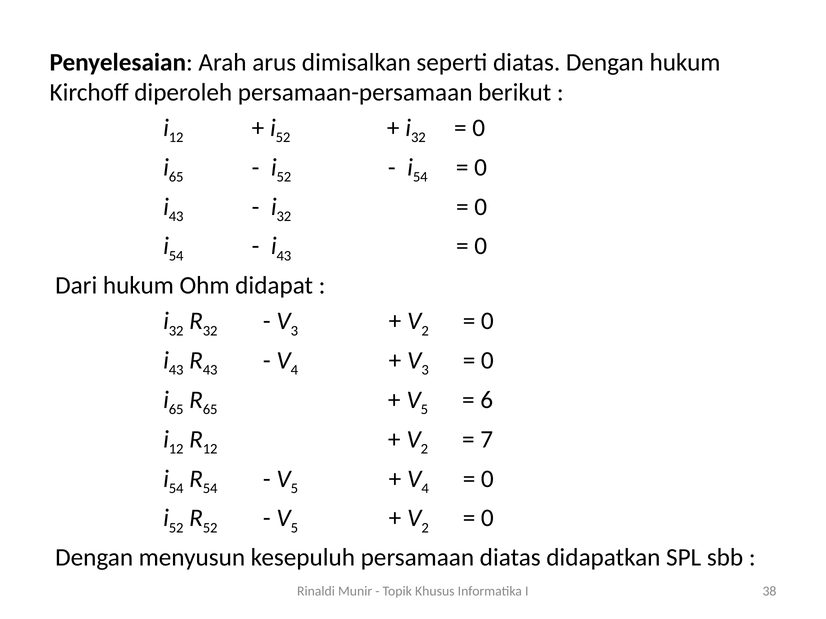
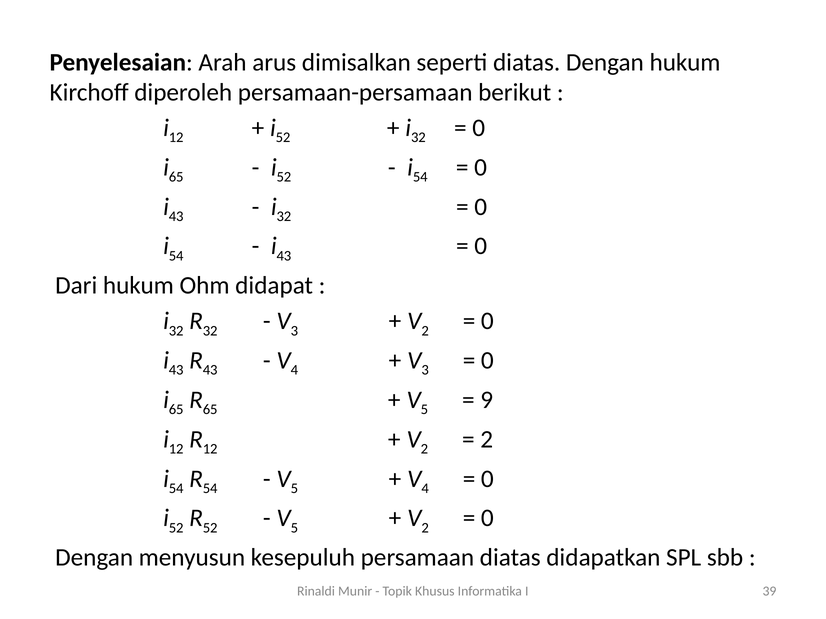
6: 6 -> 9 (487, 400)
7: 7 -> 2 (487, 440)
38: 38 -> 39 (769, 591)
